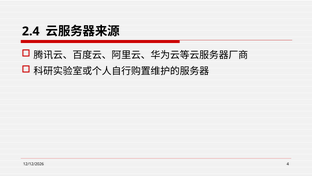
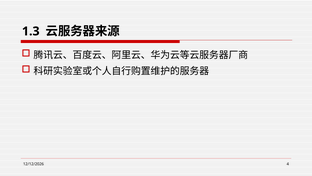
2.4: 2.4 -> 1.3 (31, 31)
